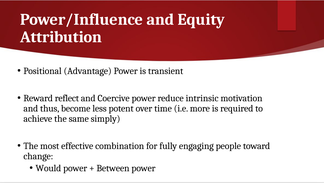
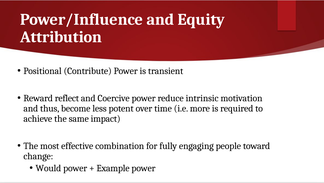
Advantage: Advantage -> Contribute (88, 71)
simply: simply -> impact (106, 118)
Between: Between -> Example (113, 167)
